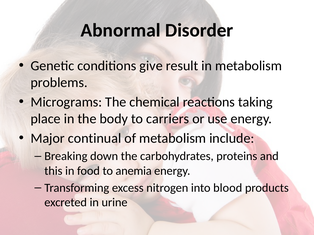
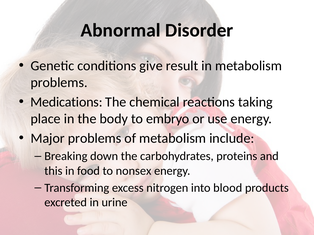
Micrograms: Micrograms -> Medications (66, 102)
carriers: carriers -> embryo (168, 119)
Major continual: continual -> problems (95, 139)
anemia: anemia -> nonsex (134, 171)
